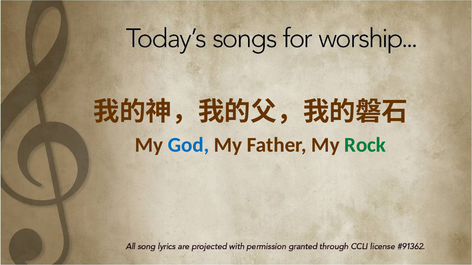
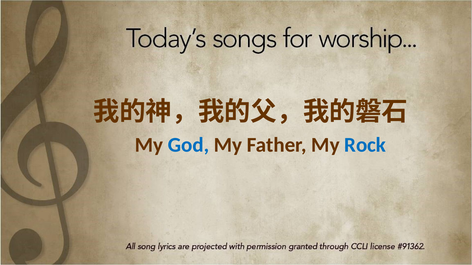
Rock colour: green -> blue (365, 145)
